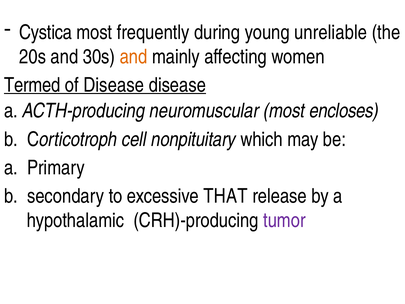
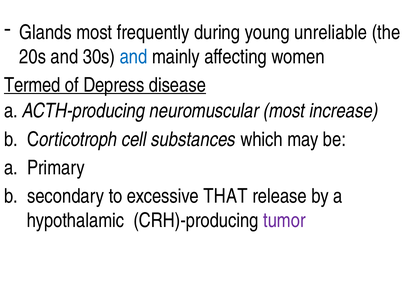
Cystica: Cystica -> Glands (46, 32)
and colour: orange -> blue (134, 57)
of Disease: Disease -> Depress (114, 85)
encloses: encloses -> increase (344, 111)
nonpituitary: nonpituitary -> substances (193, 139)
